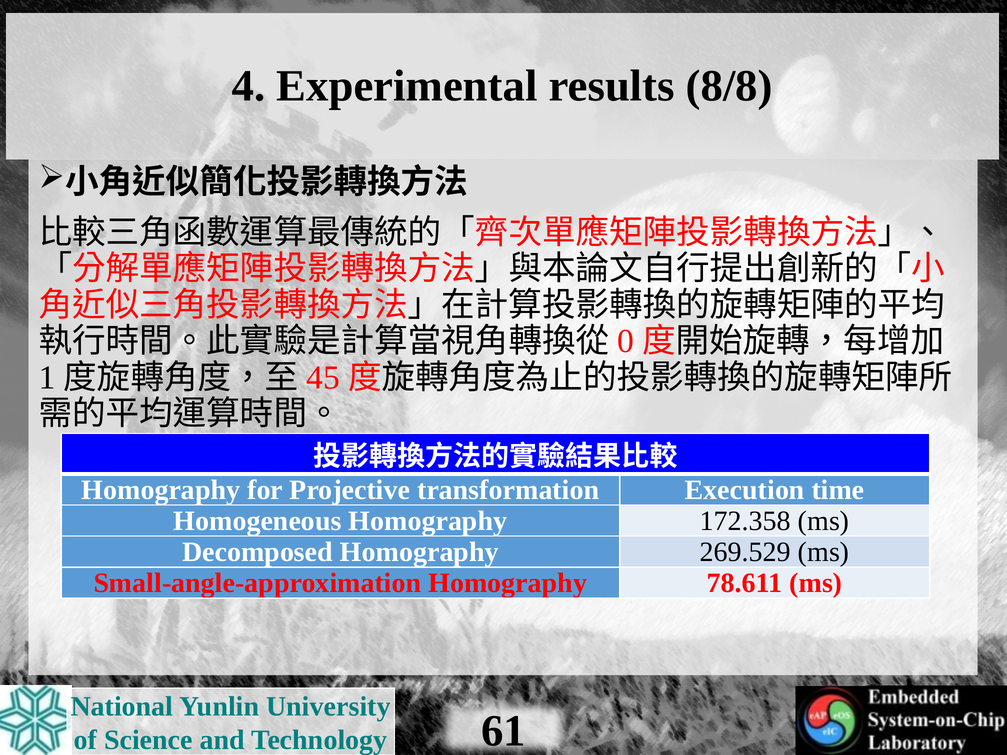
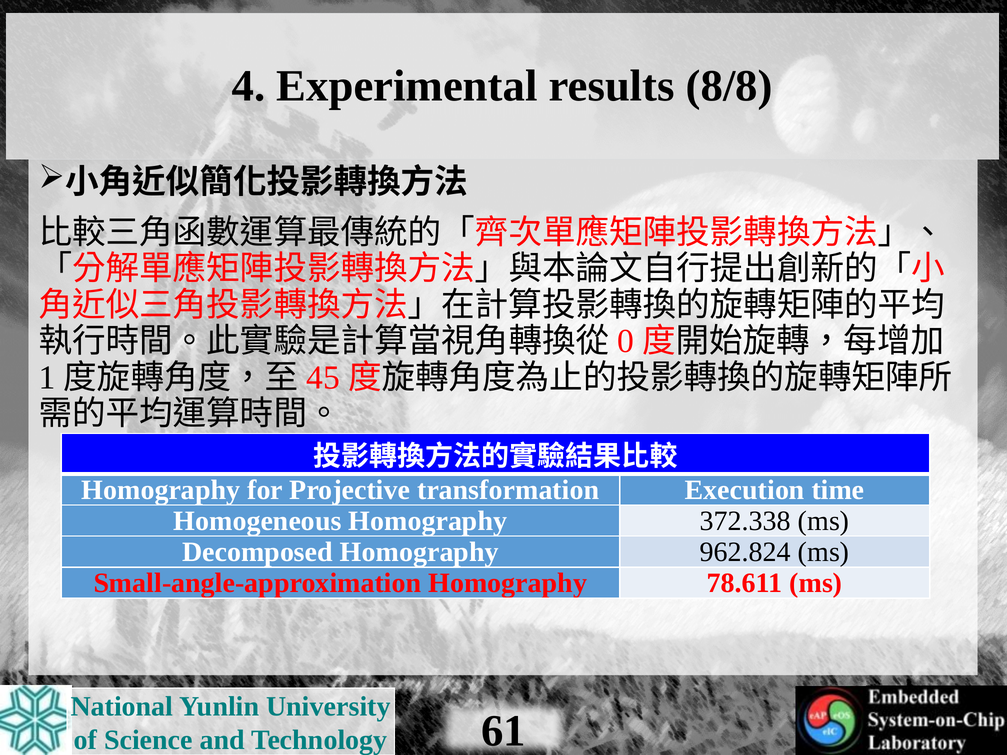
172.358: 172.358 -> 372.338 (745, 521)
269.529: 269.529 -> 962.824 (745, 552)
